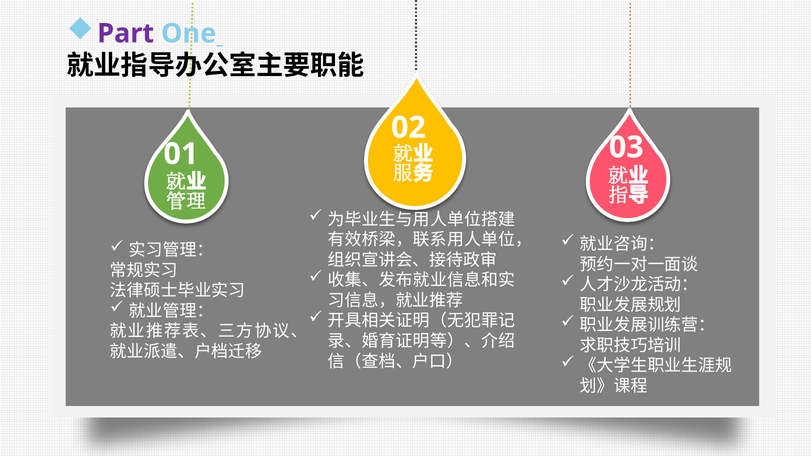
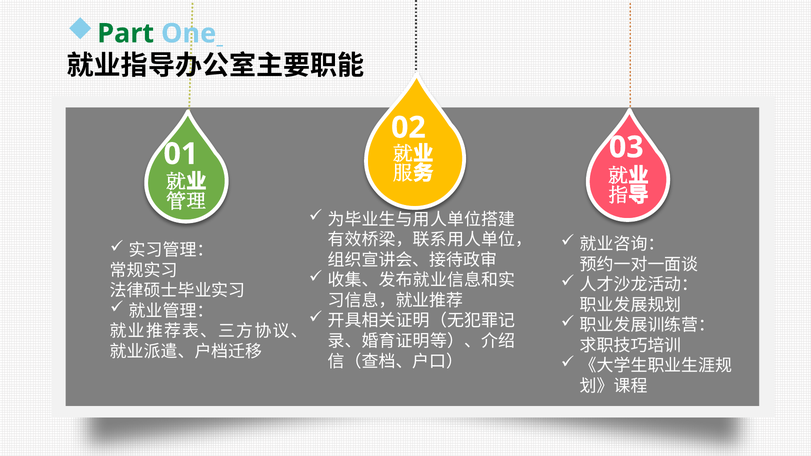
Part colour: purple -> green (126, 33)
